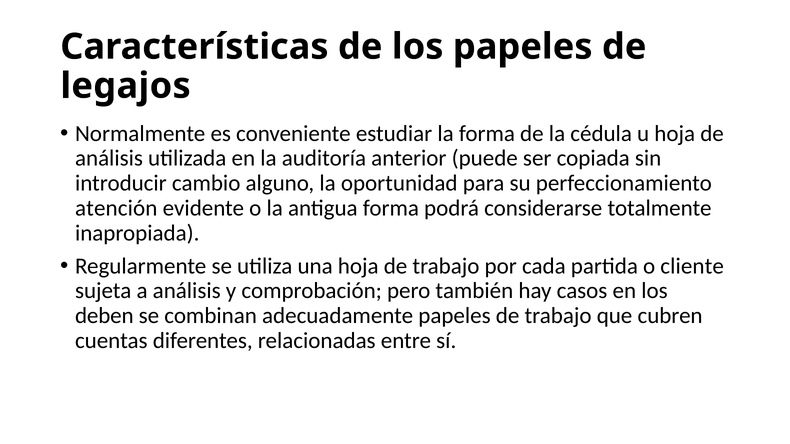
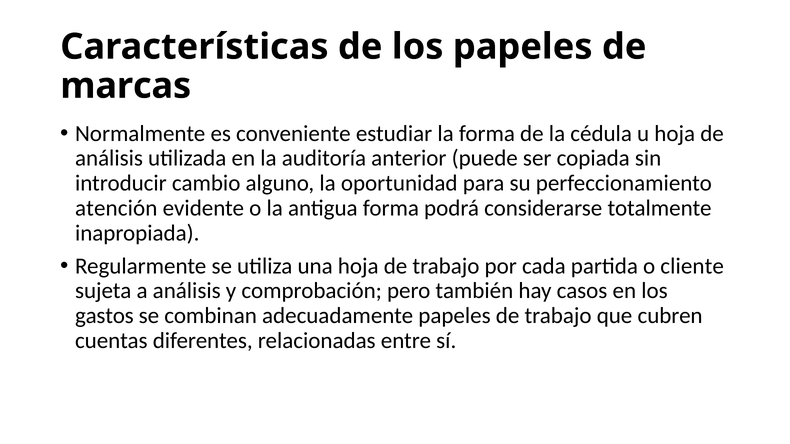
legajos: legajos -> marcas (126, 86)
deben: deben -> gastos (104, 316)
